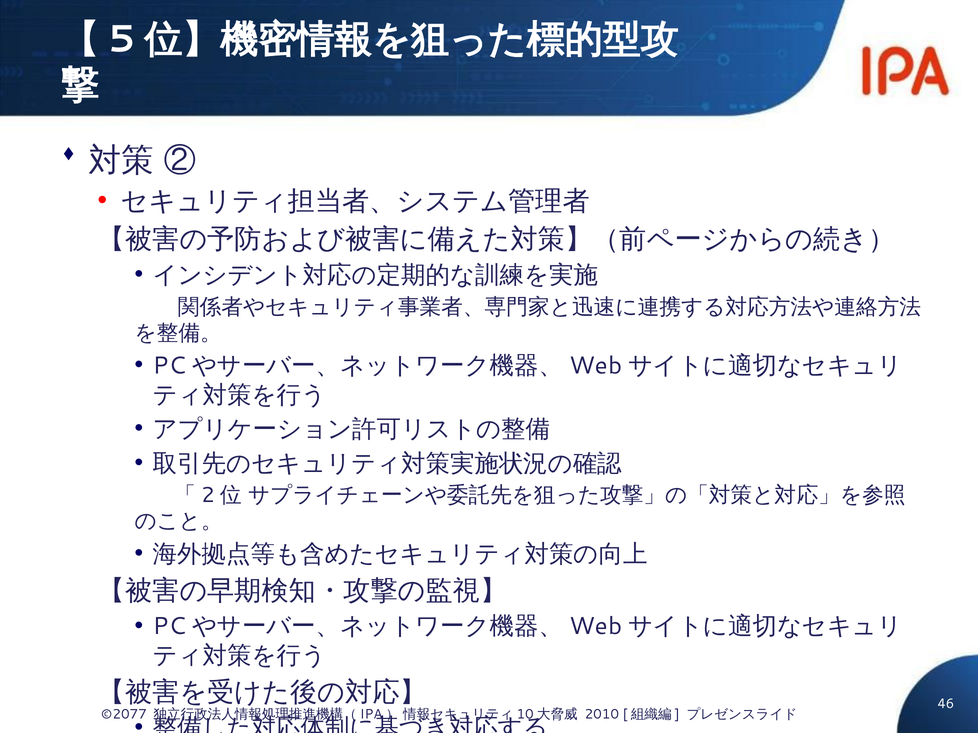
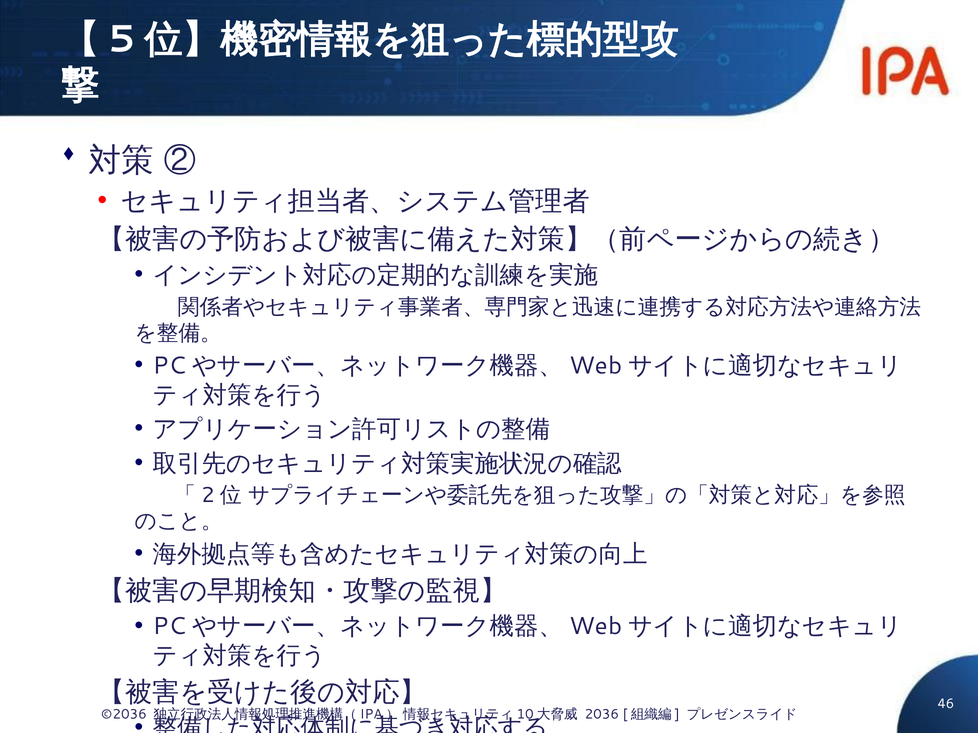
©2077: ©2077 -> ©2036 (124, 715)
2010: 2010 -> 2036 (602, 715)
